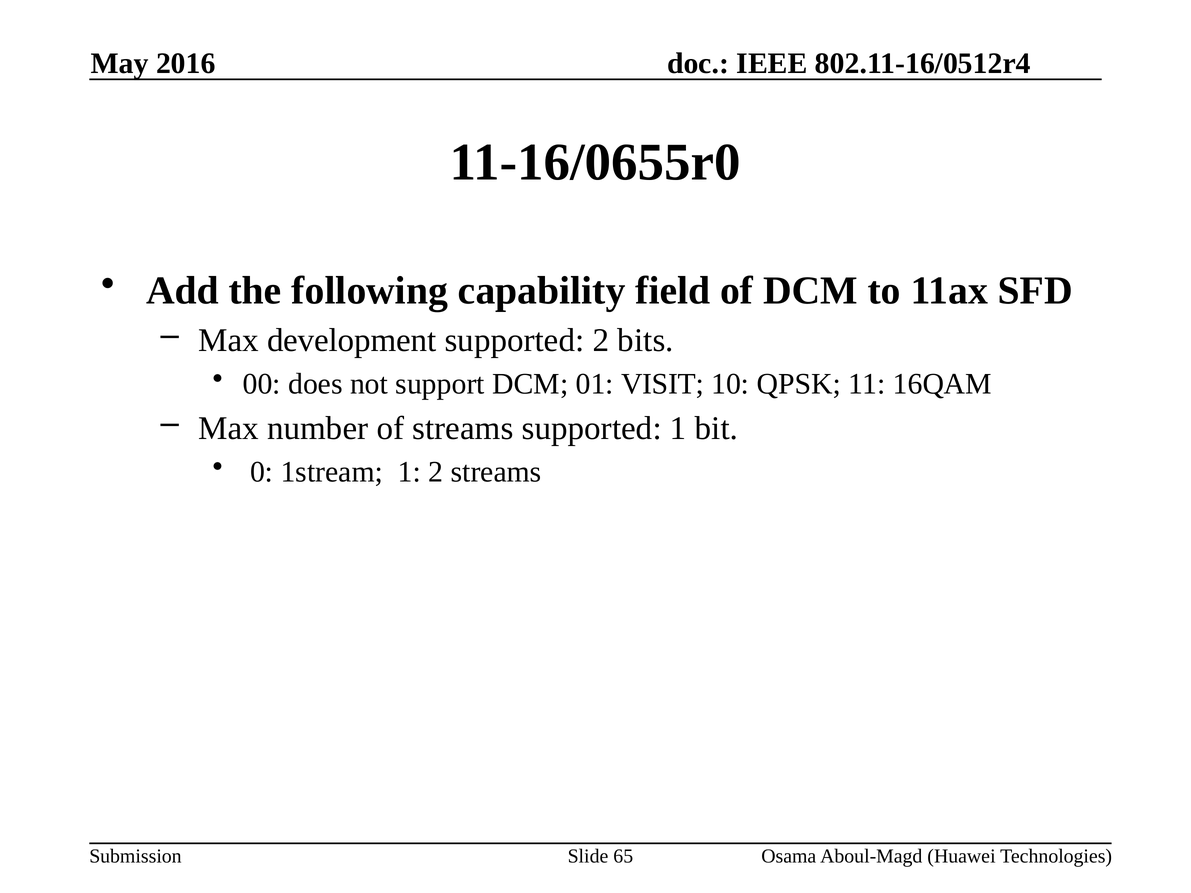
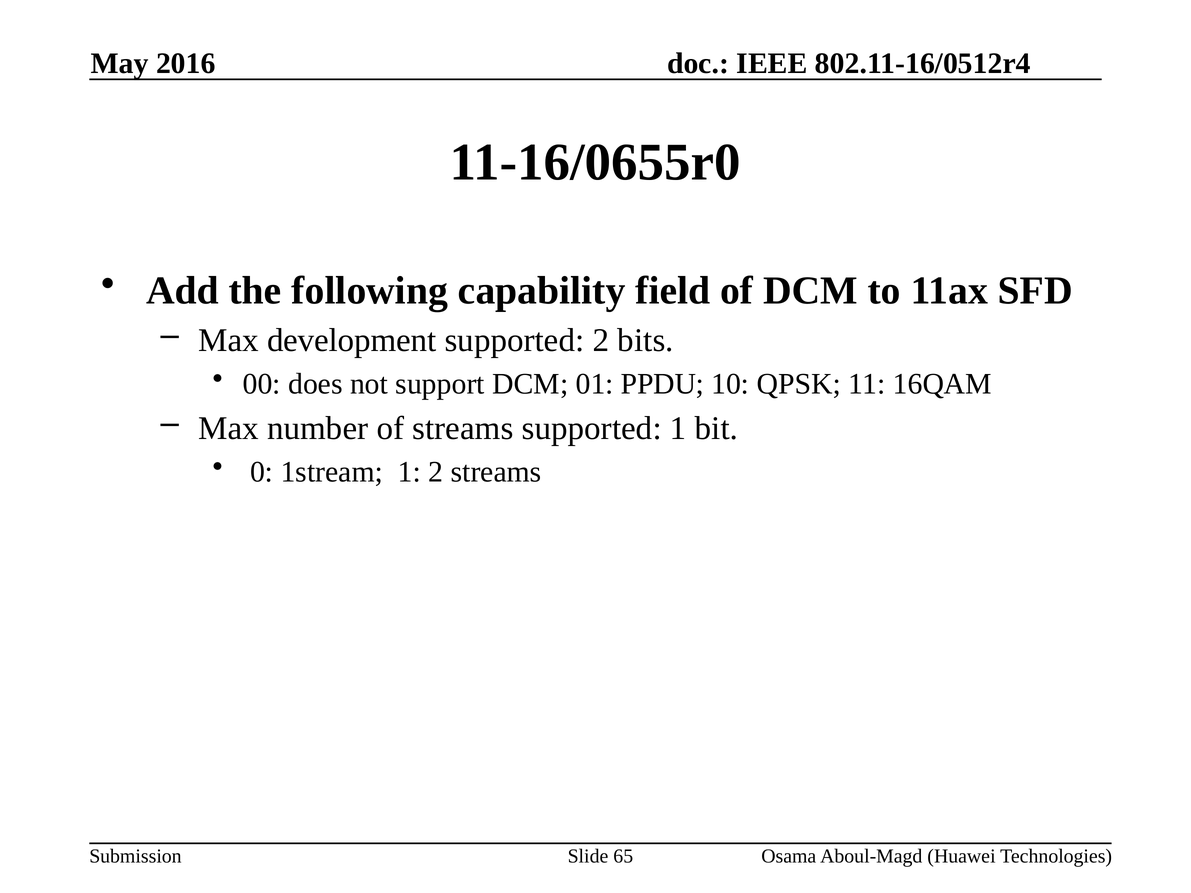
VISIT: VISIT -> PPDU (663, 384)
